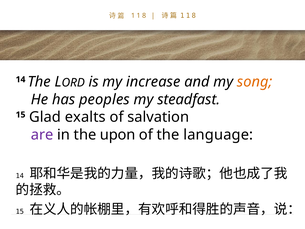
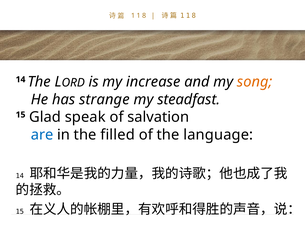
peoples: peoples -> strange (104, 99)
exalts: exalts -> speak (85, 117)
are colour: purple -> blue (42, 135)
upon: upon -> filled (118, 135)
